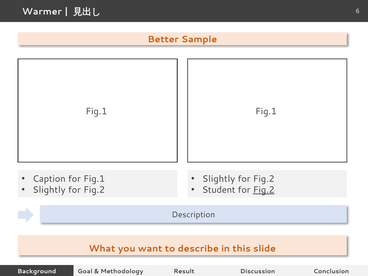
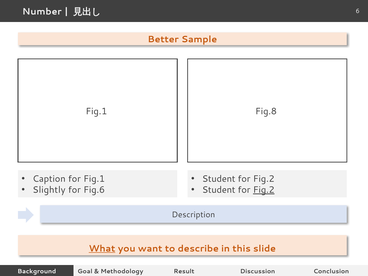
Warmer: Warmer -> Number (42, 12)
Fig.1: Fig.1 -> Fig.8 (266, 111)
Slightly: Slightly -> Student (219, 179)
Fig.2: Fig.2 -> Fig.6 (94, 190)
What underline: none -> present (102, 249)
